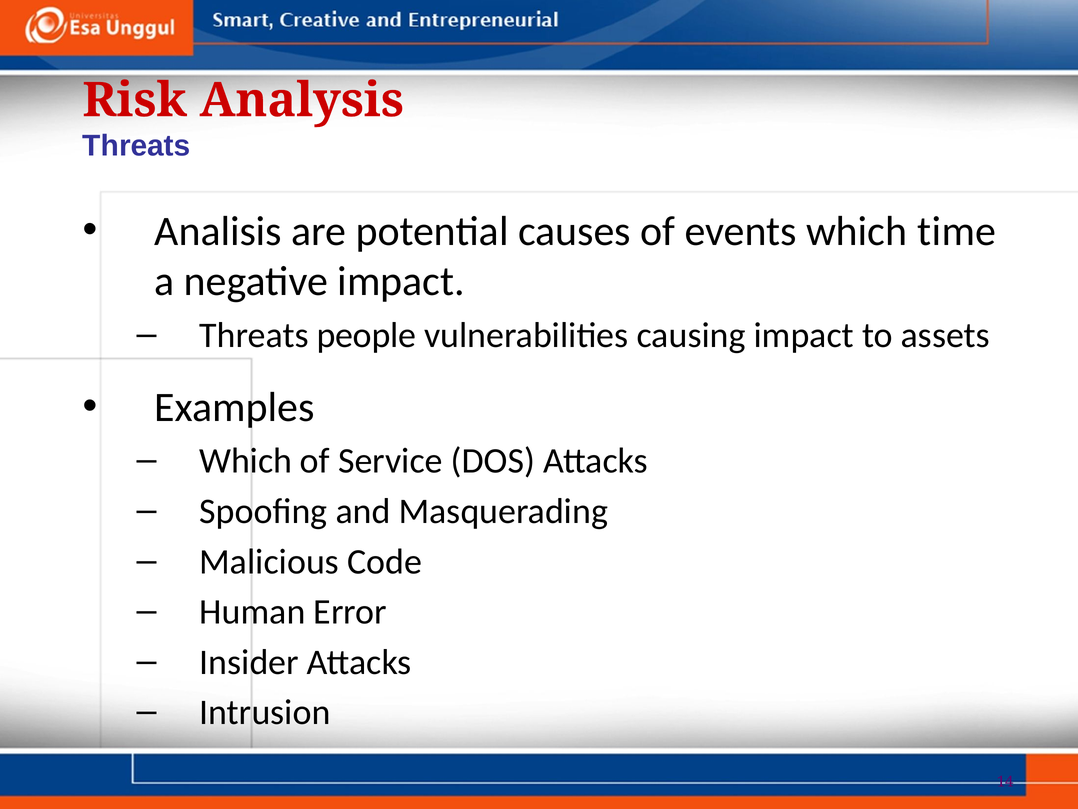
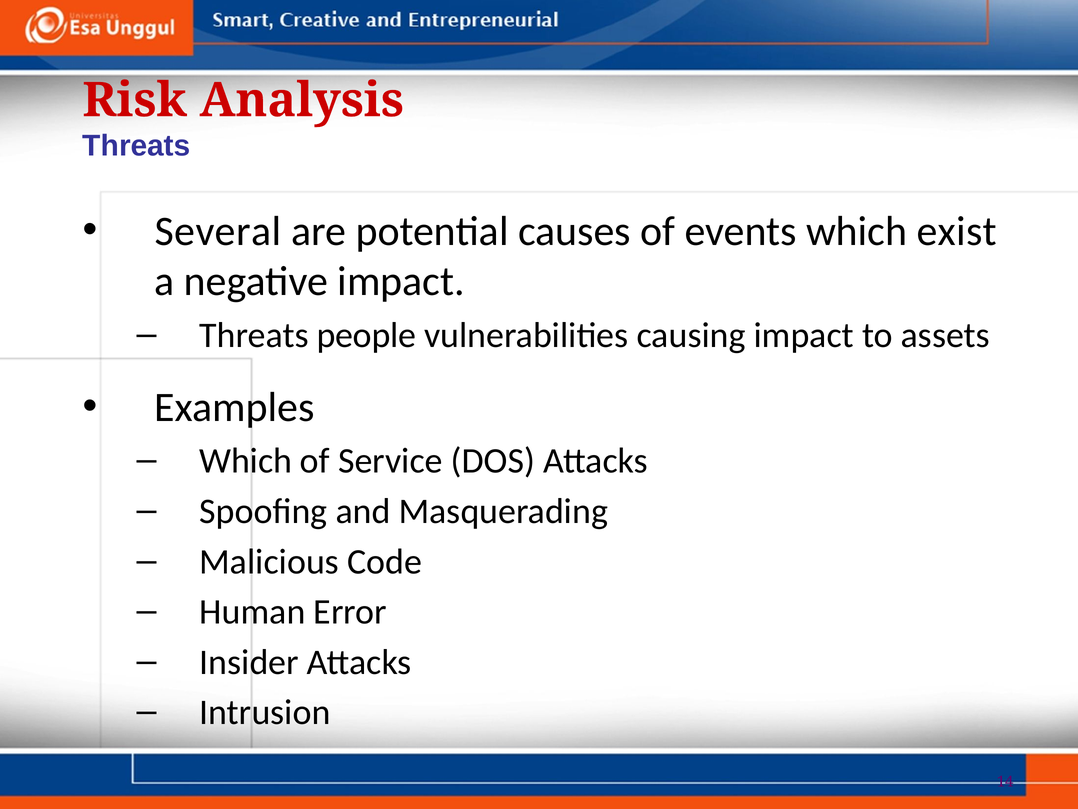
Analisis: Analisis -> Several (218, 231)
time: time -> exist (957, 231)
